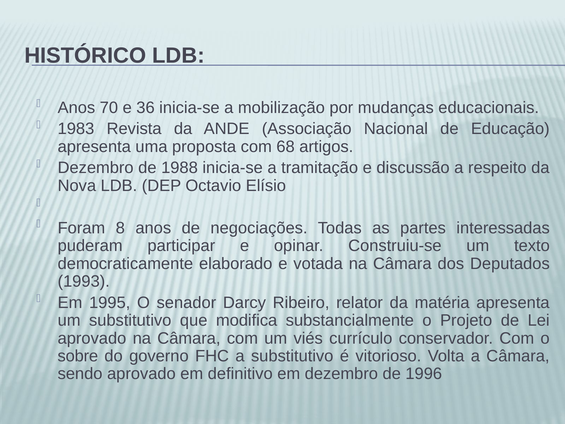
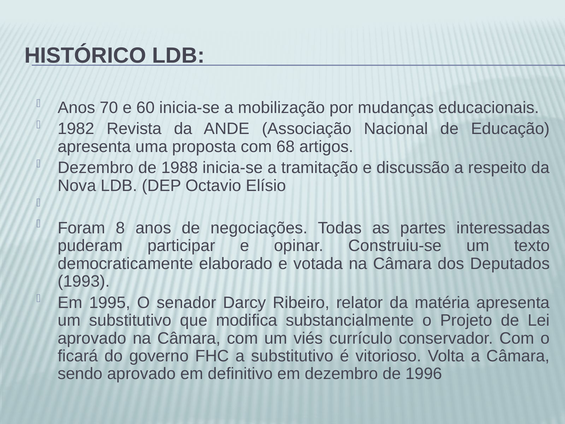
36: 36 -> 60 (146, 108)
1983: 1983 -> 1982 (76, 129)
sobre: sobre -> ficará (78, 356)
